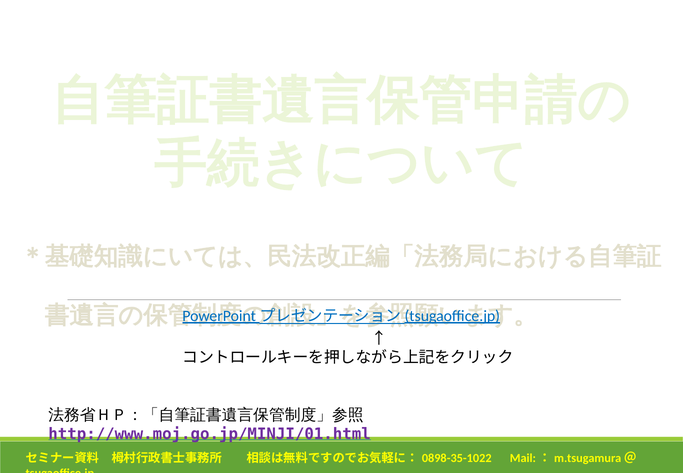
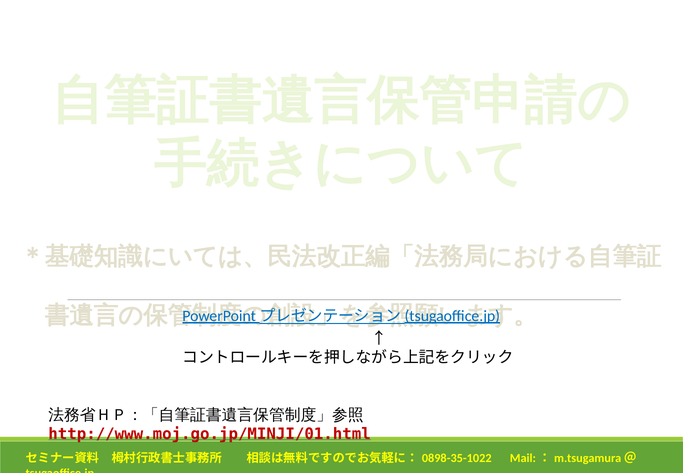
http://www.moj.go.jp/MINJI/01.html colour: purple -> red (210, 434)
